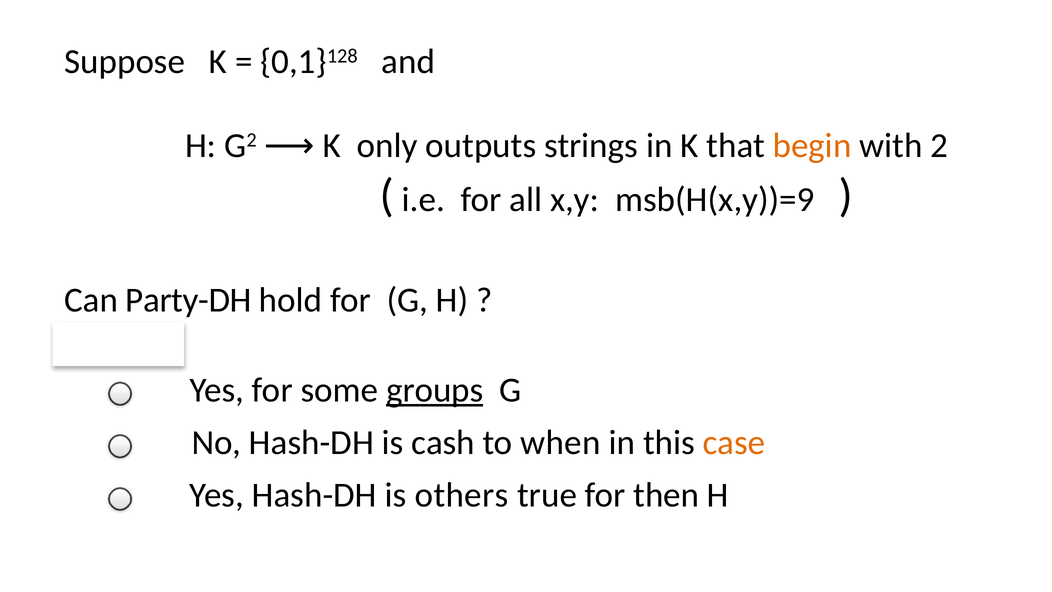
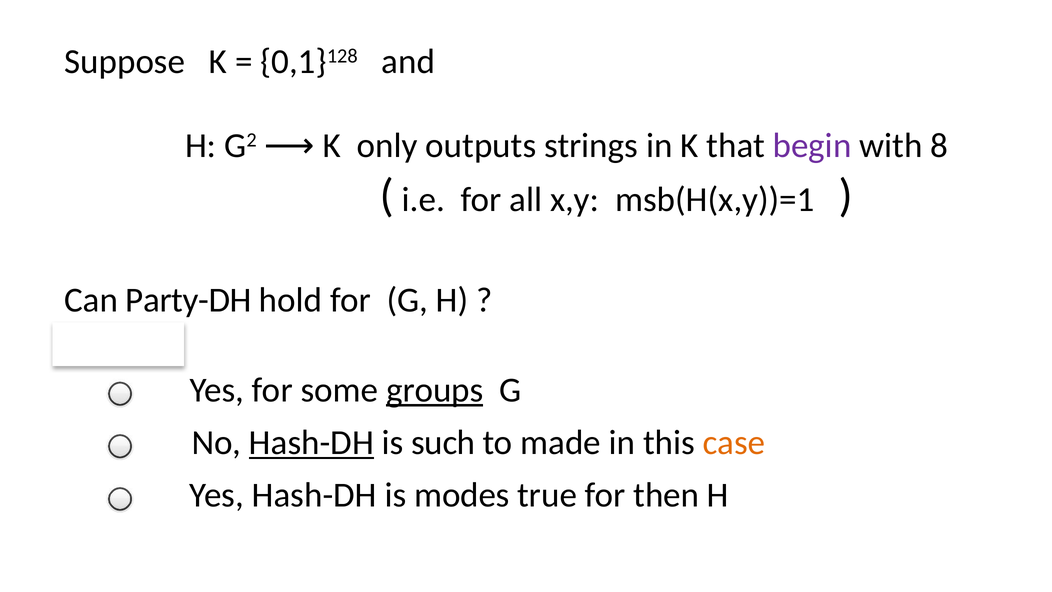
begin colour: orange -> purple (812, 146)
2: 2 -> 8 (939, 146)
msb(H(x,y))=9: msb(H(x,y))=9 -> msb(H(x,y))=1 (715, 199)
Hash-DH underline: none -> present (311, 443)
cash: cash -> such (443, 443)
when: when -> made (561, 443)
others: others -> modes (462, 495)
